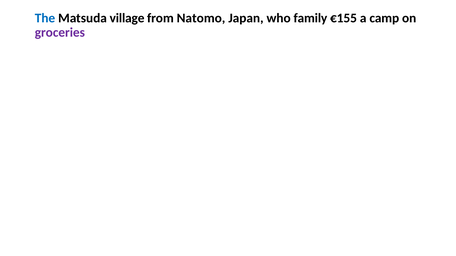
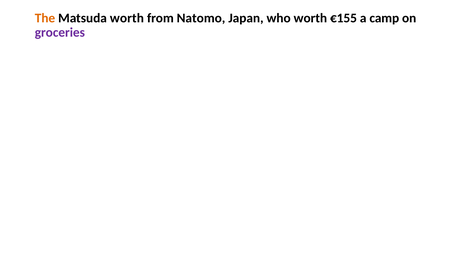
The colour: blue -> orange (45, 18)
Matsuda village: village -> worth (127, 18)
who family: family -> worth (310, 18)
